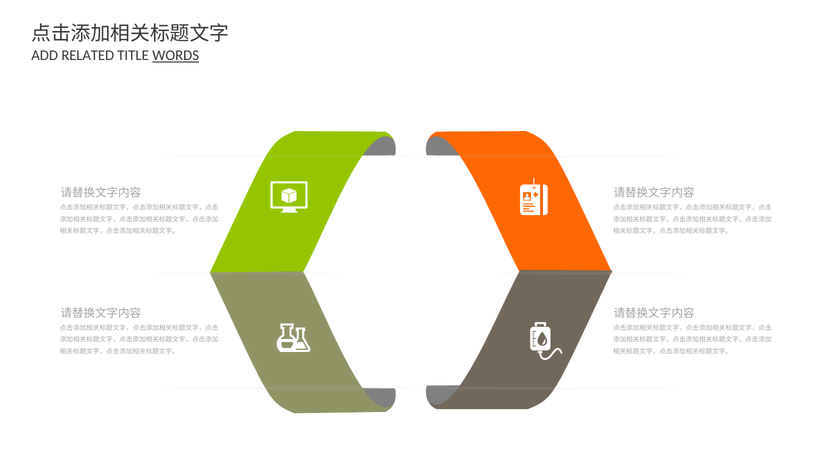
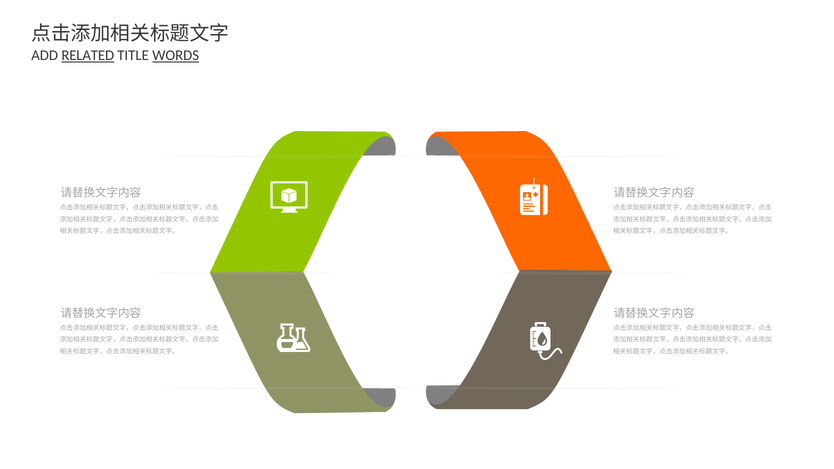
RELATED underline: none -> present (88, 56)
